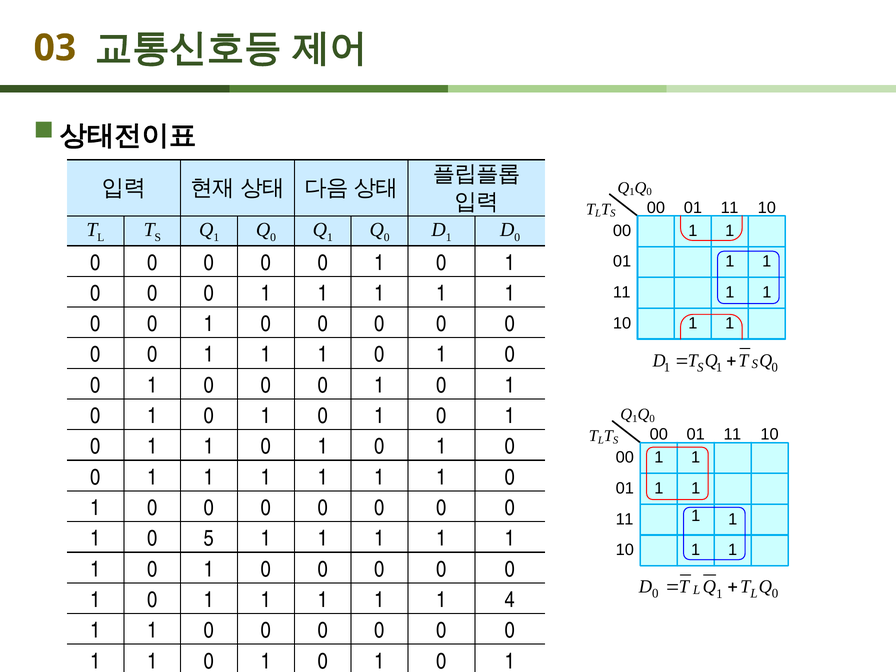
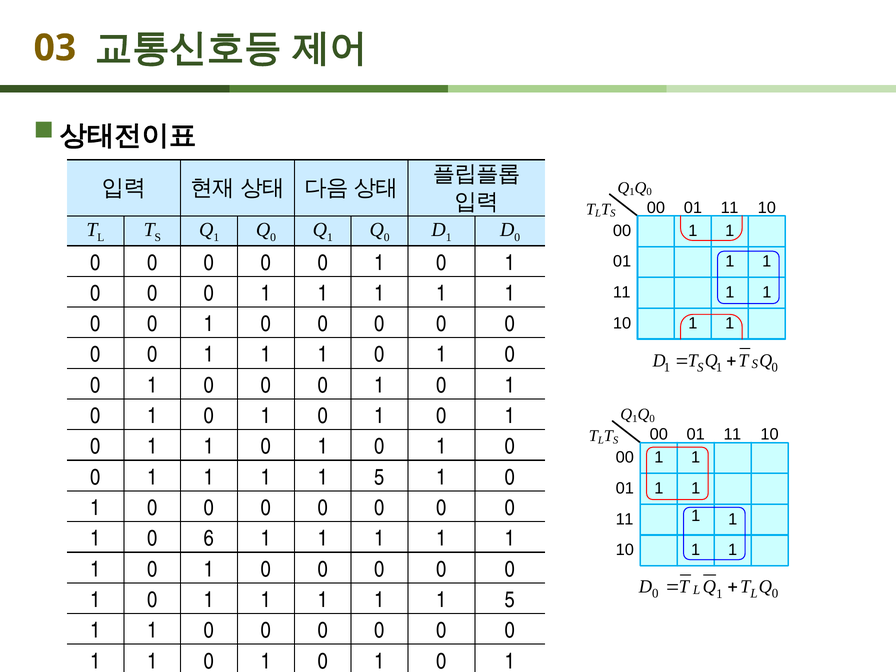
1: 1 -> 5 (380, 477)
5: 5 -> 6 (209, 539)
4: 4 -> 5 (510, 600)
